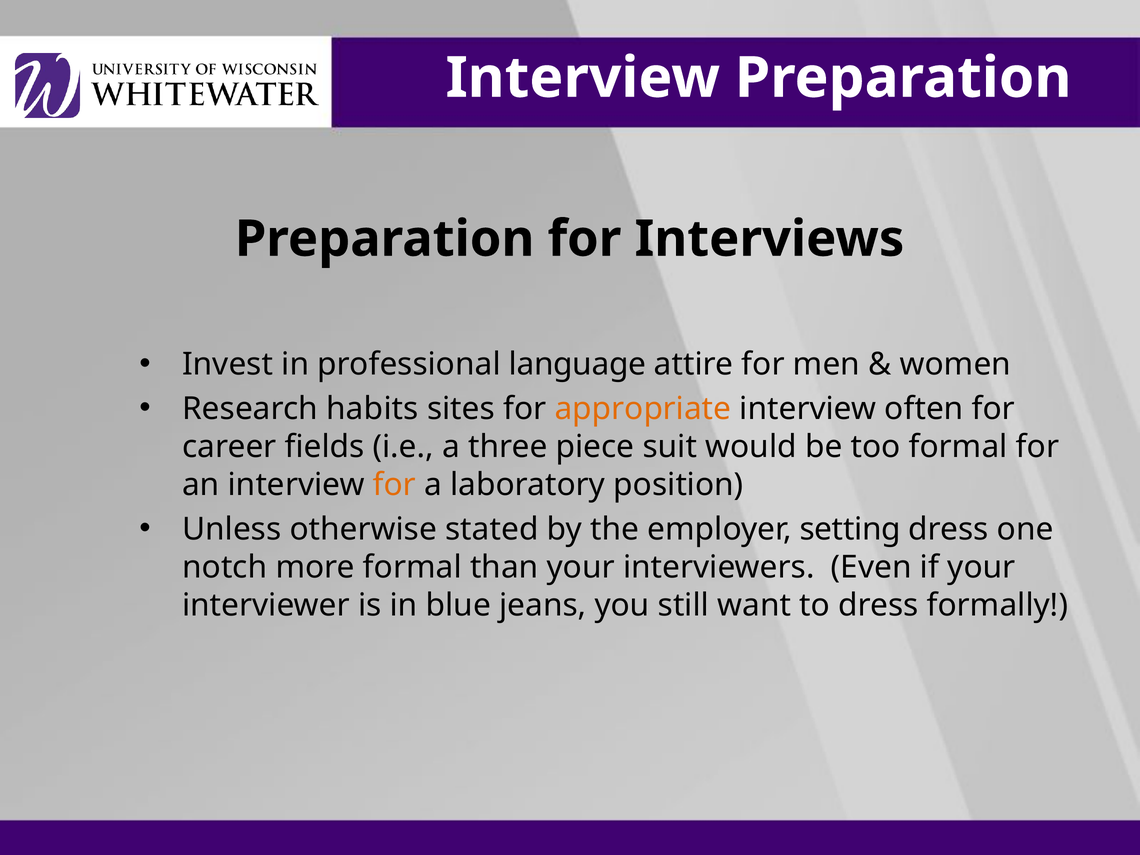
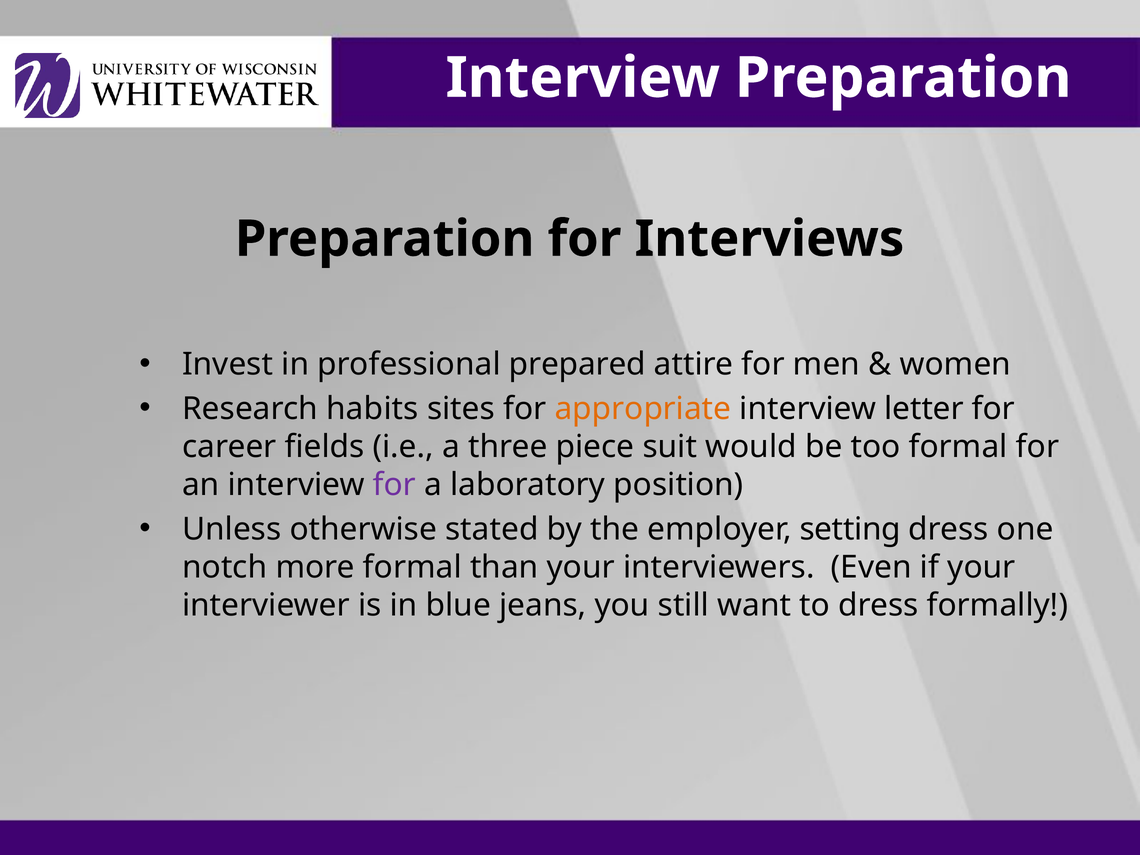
language: language -> prepared (577, 364)
often: often -> letter (924, 409)
for colour: orange -> purple (394, 485)
